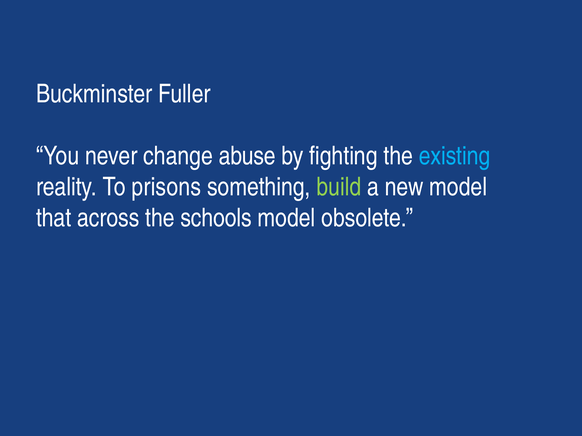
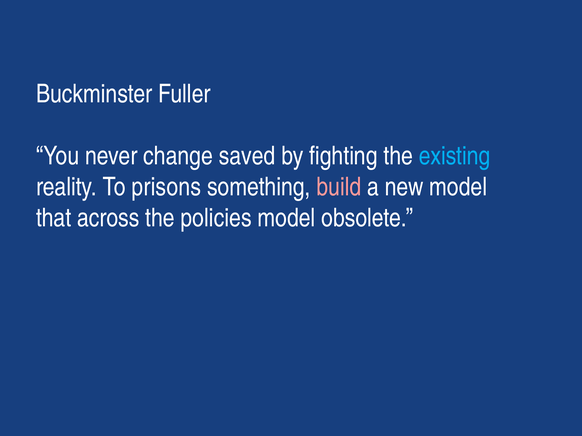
abuse: abuse -> saved (247, 156)
build colour: light green -> pink (339, 187)
schools: schools -> policies (216, 218)
